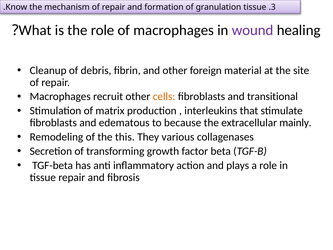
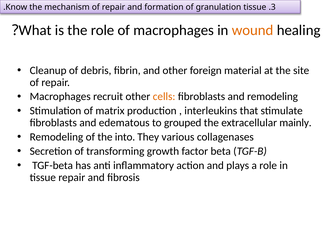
wound colour: purple -> orange (253, 30)
and transitional: transitional -> remodeling (273, 96)
because: because -> grouped (183, 123)
this: this -> into (125, 137)
